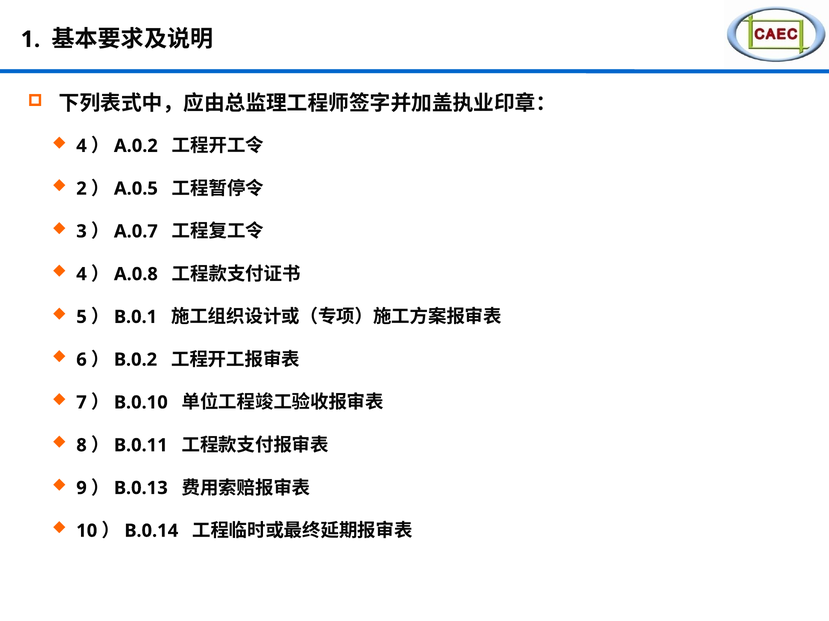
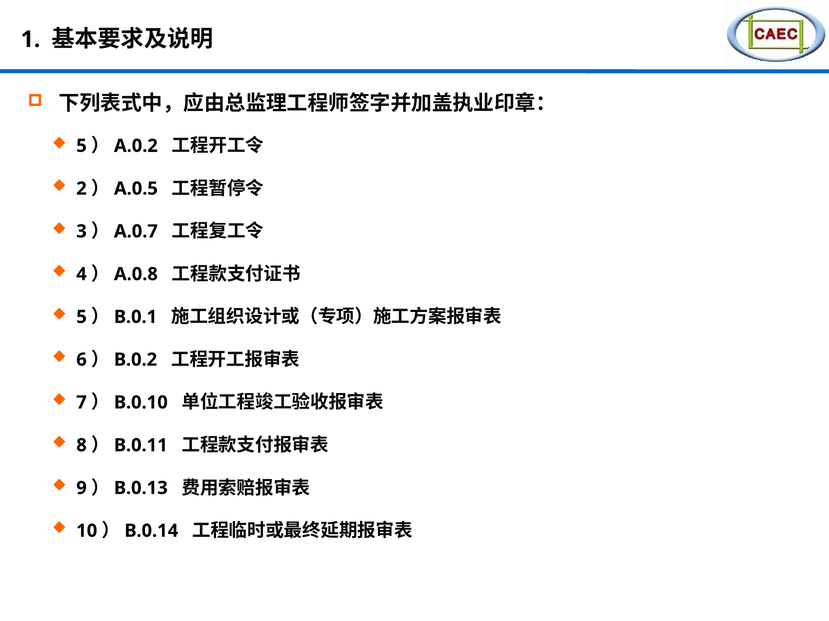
4: 4 -> 5 (82, 146)
